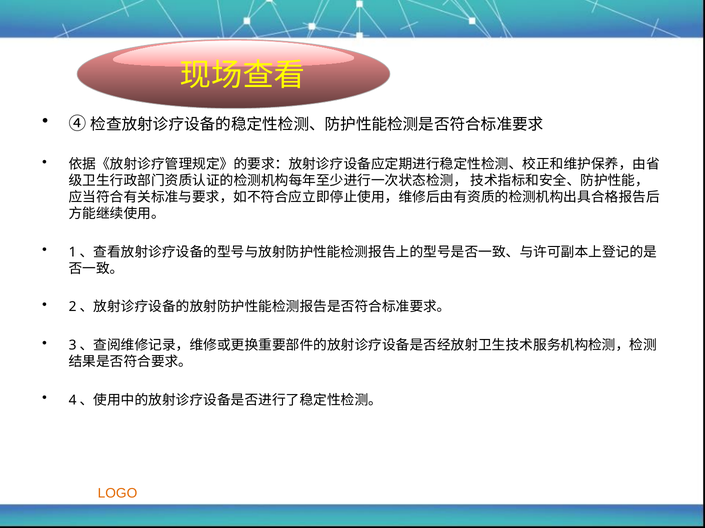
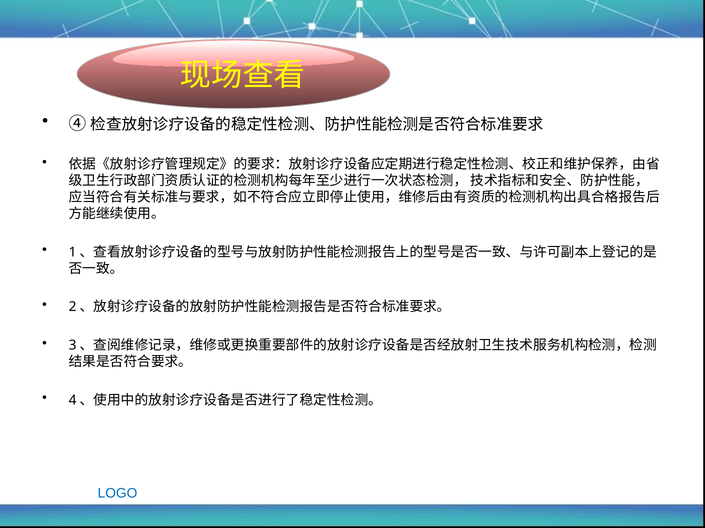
LOGO colour: orange -> blue (117, 494)
